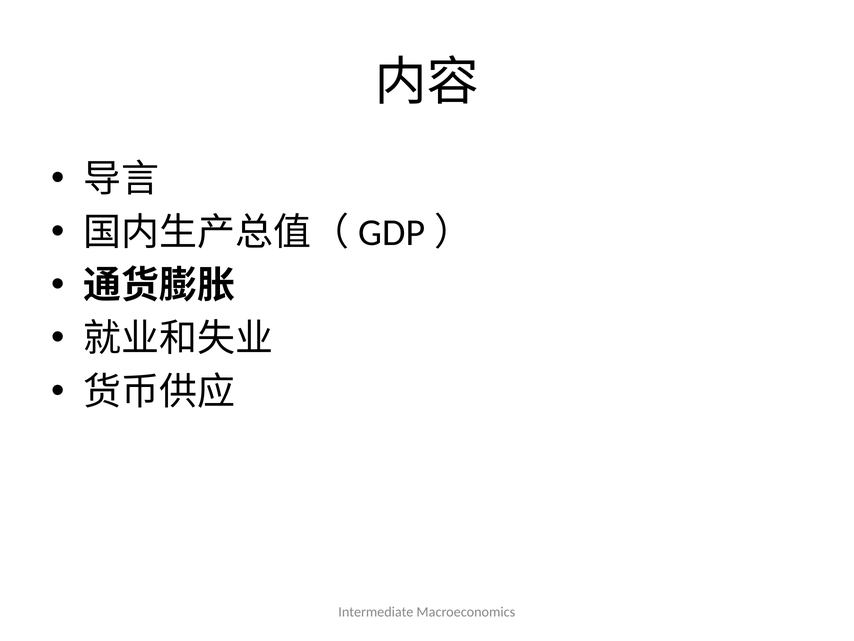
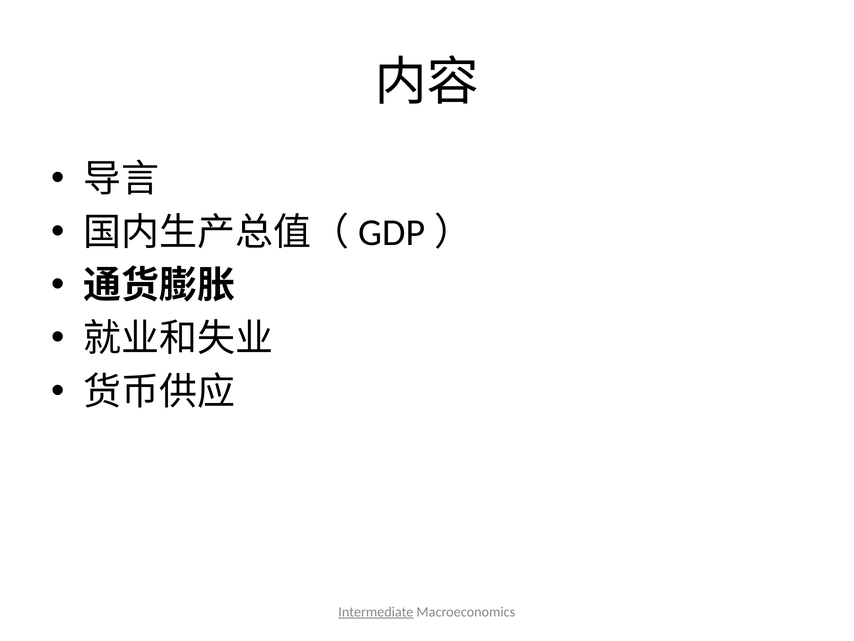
Intermediate underline: none -> present (376, 612)
